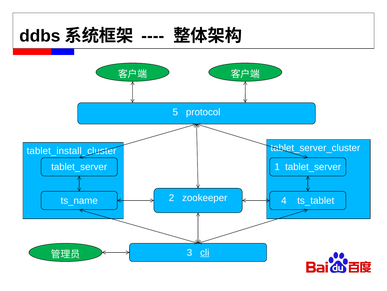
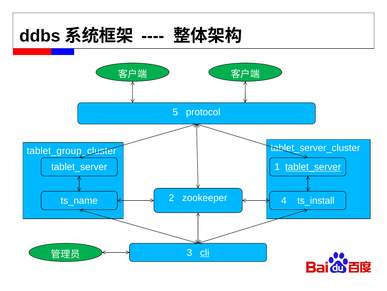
tablet_install_cluster: tablet_install_cluster -> tablet_group_cluster (72, 150)
tablet_server underline: none -> present (313, 167)
ts_tablet: ts_tablet -> ts_install (316, 200)
